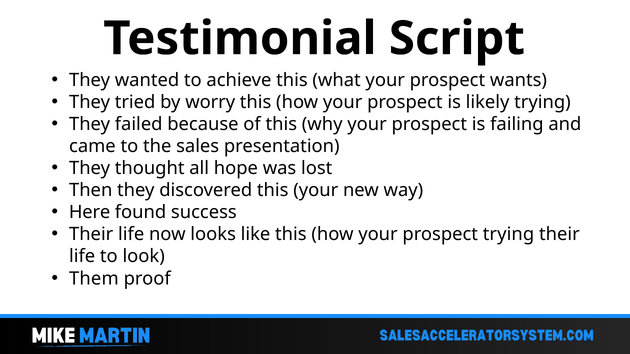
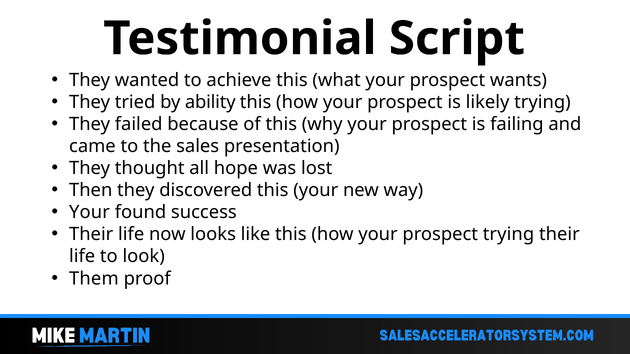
worry: worry -> ability (210, 102)
Here: Here -> Your (89, 213)
